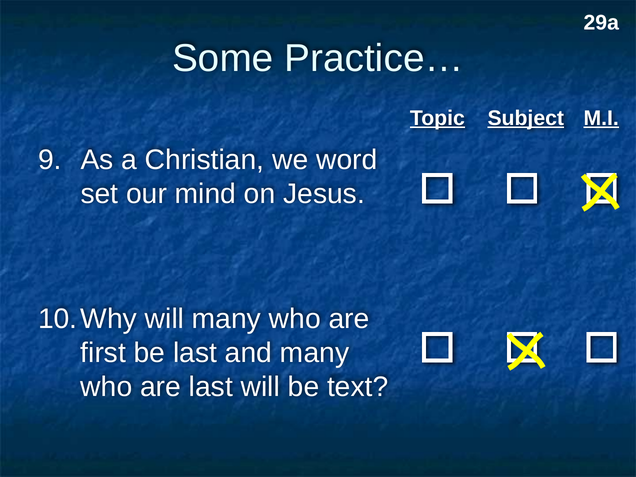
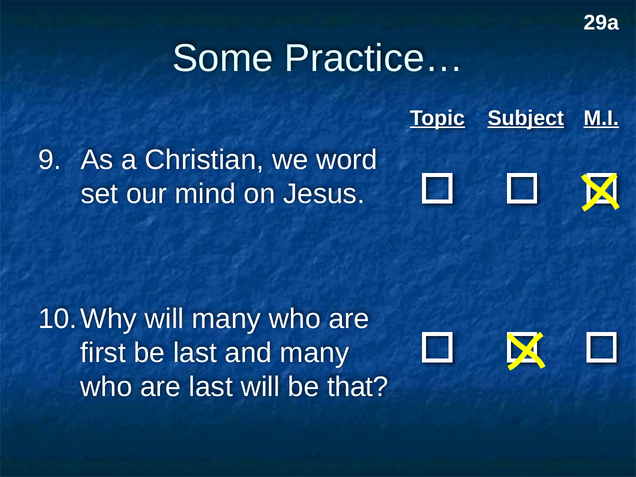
text: text -> that (358, 387)
